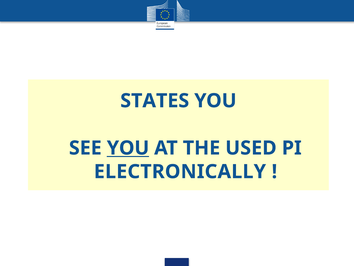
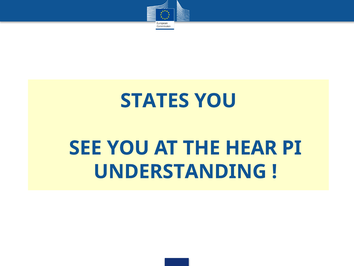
YOU underline: present -> none (128, 148)
USED: USED -> HEAR (251, 148)
ELECTRONICALLY: ELECTRONICALLY -> UNDERSTANDING (180, 171)
